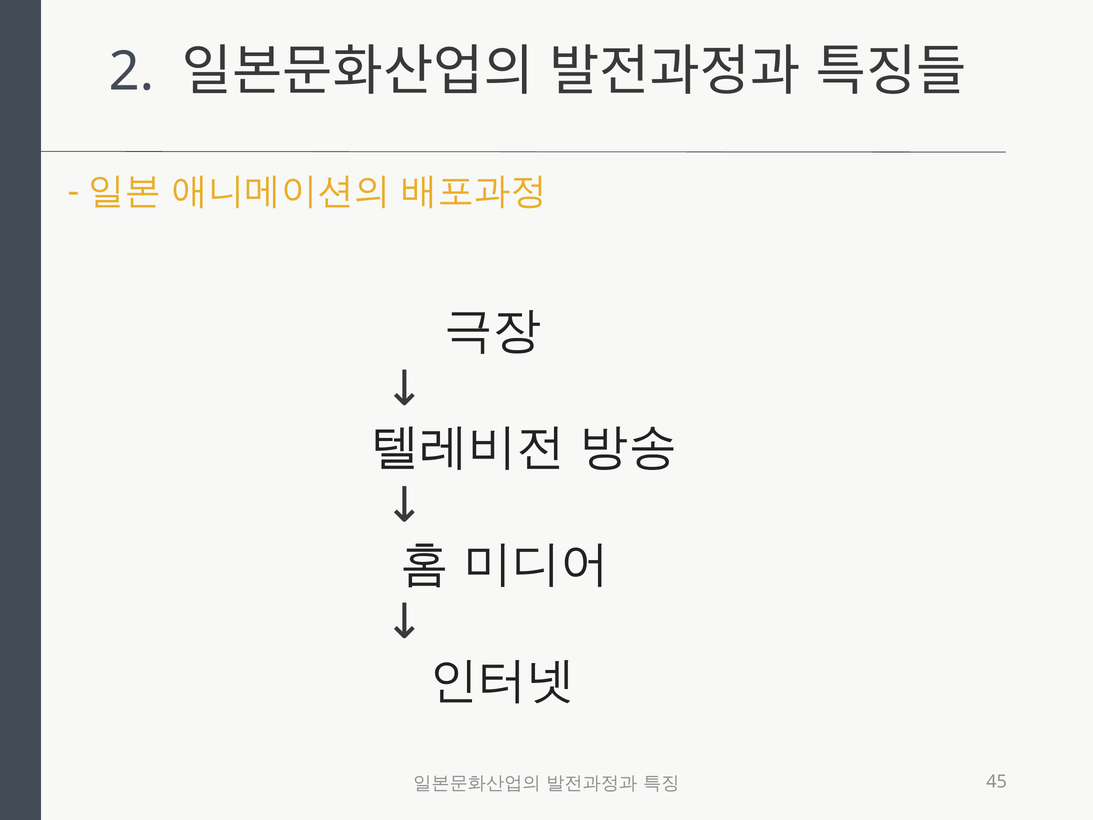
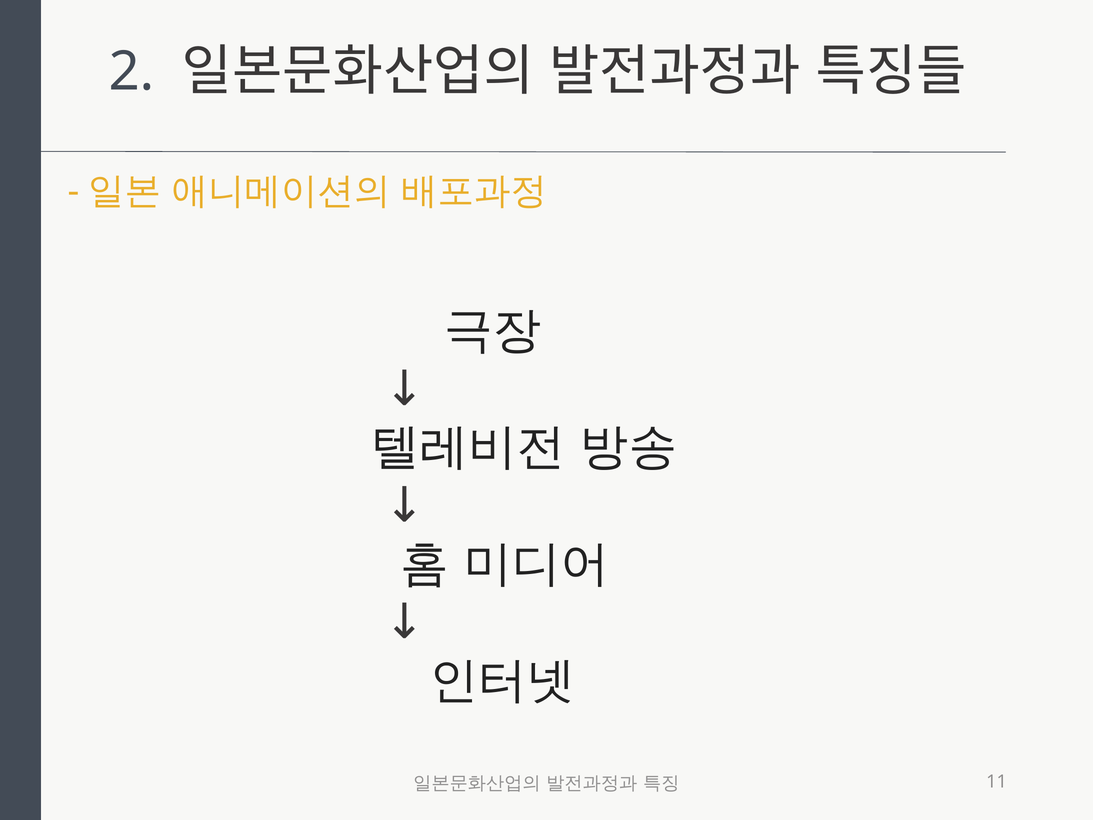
45: 45 -> 11 (997, 781)
